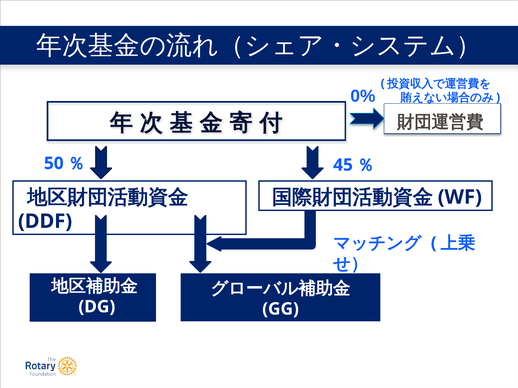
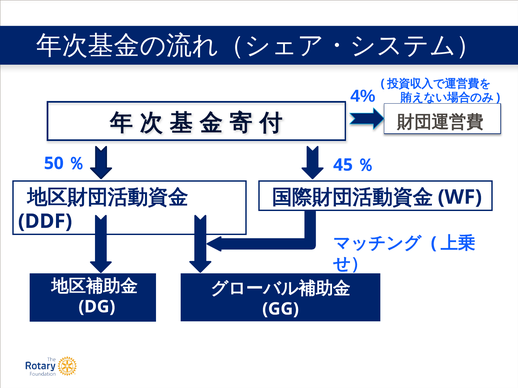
0%: 0% -> 4% (363, 96)
